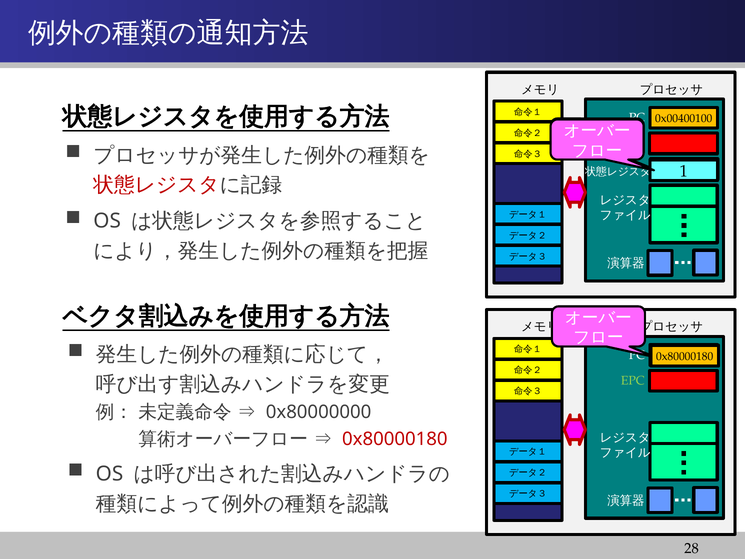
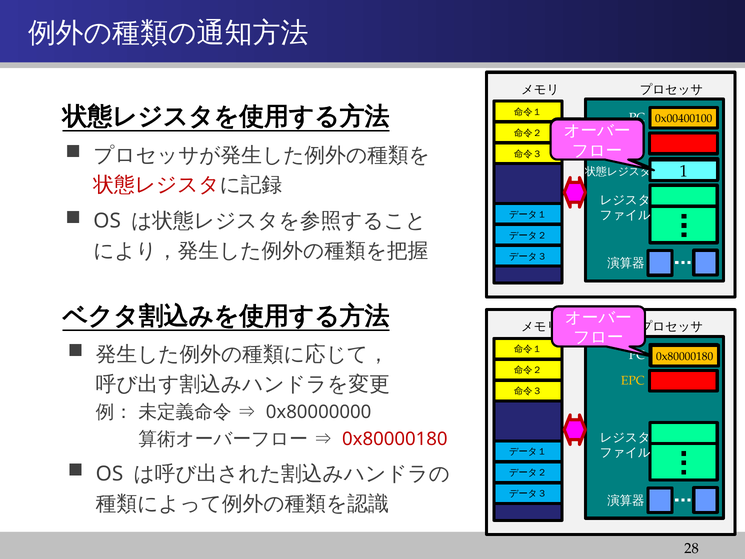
EPC colour: light green -> yellow (633, 381)
